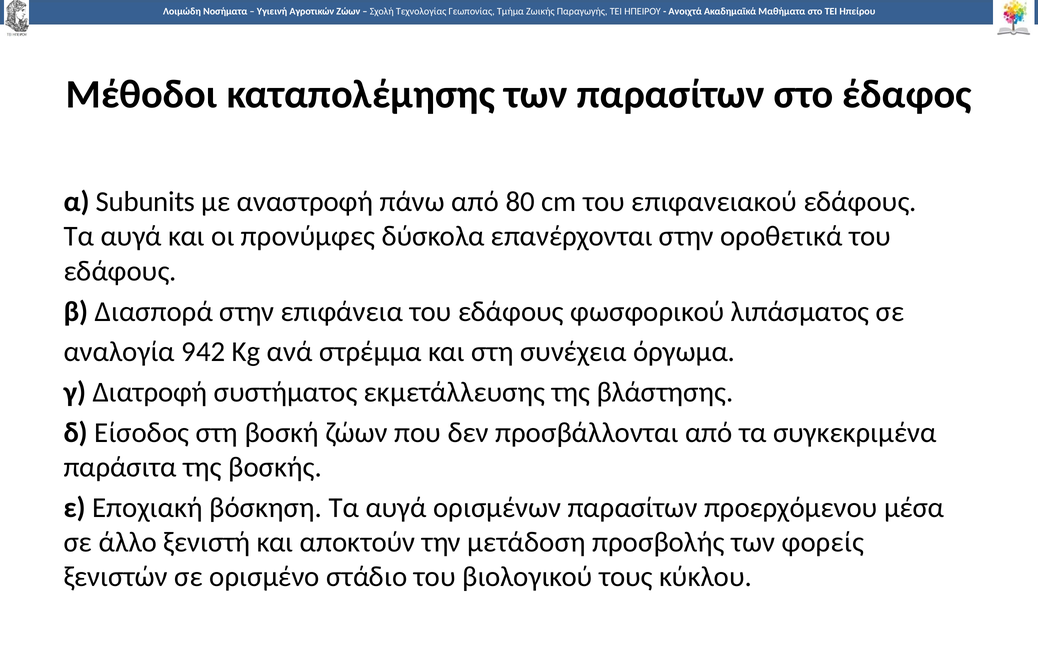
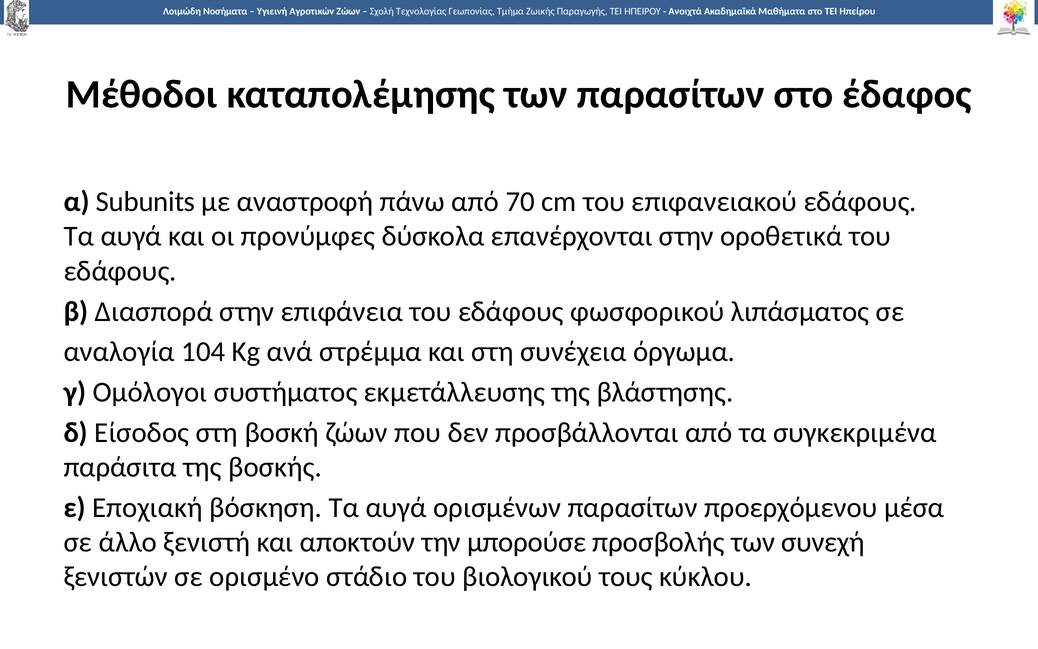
80: 80 -> 70 (520, 202)
942: 942 -> 104 (203, 352)
Διατροφή: Διατροφή -> Ομόλογοι (150, 392)
μετάδοση: μετάδοση -> μπορούσε (527, 542)
φορείς: φορείς -> συνεχή (823, 542)
